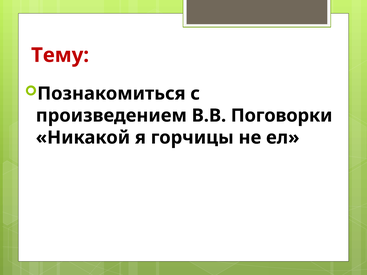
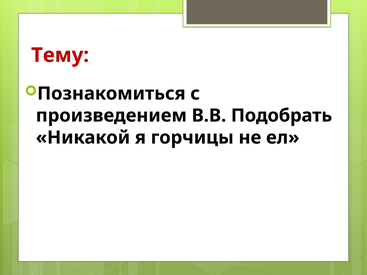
Поговорки: Поговорки -> Подобрать (282, 116)
